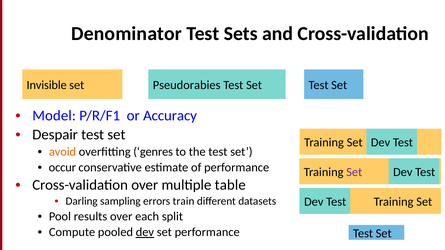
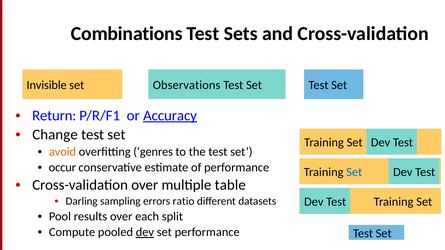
Denominator: Denominator -> Combinations (127, 34)
Pseudorabies: Pseudorabies -> Observations (187, 85)
Model: Model -> Return (54, 116)
Accuracy underline: none -> present (170, 116)
Despair: Despair -> Change (55, 135)
Set colour: purple -> blue (354, 172)
train: train -> ratio (184, 202)
